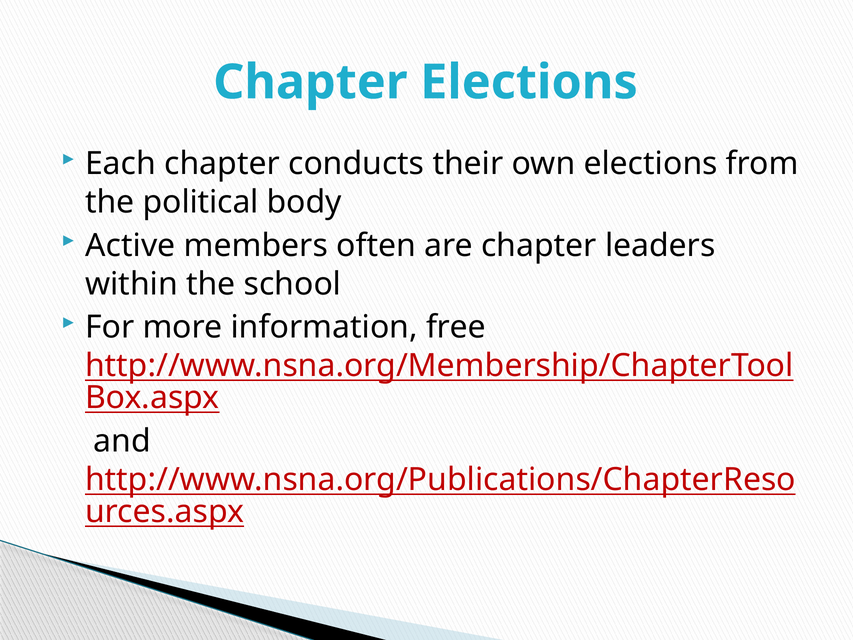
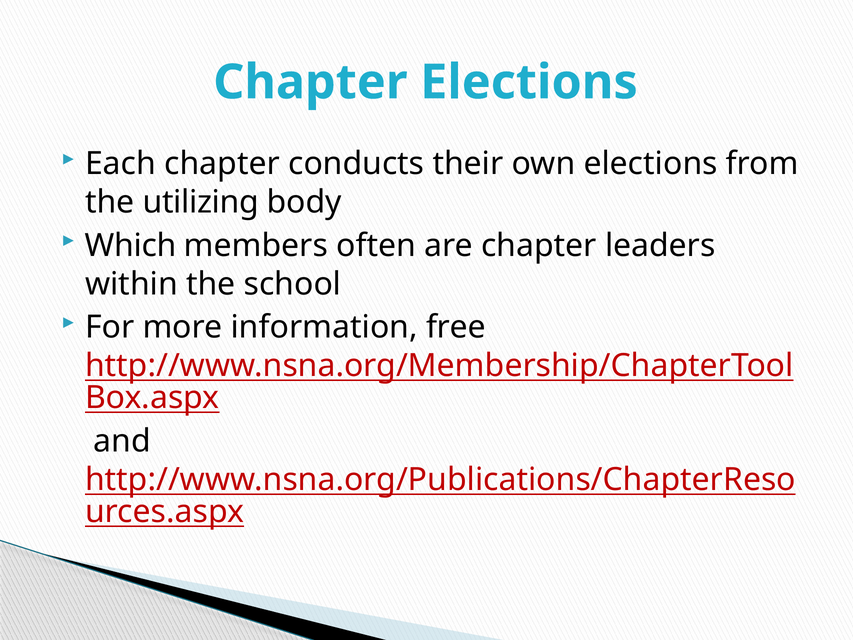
political: political -> utilizing (201, 202)
Active: Active -> Which (131, 245)
